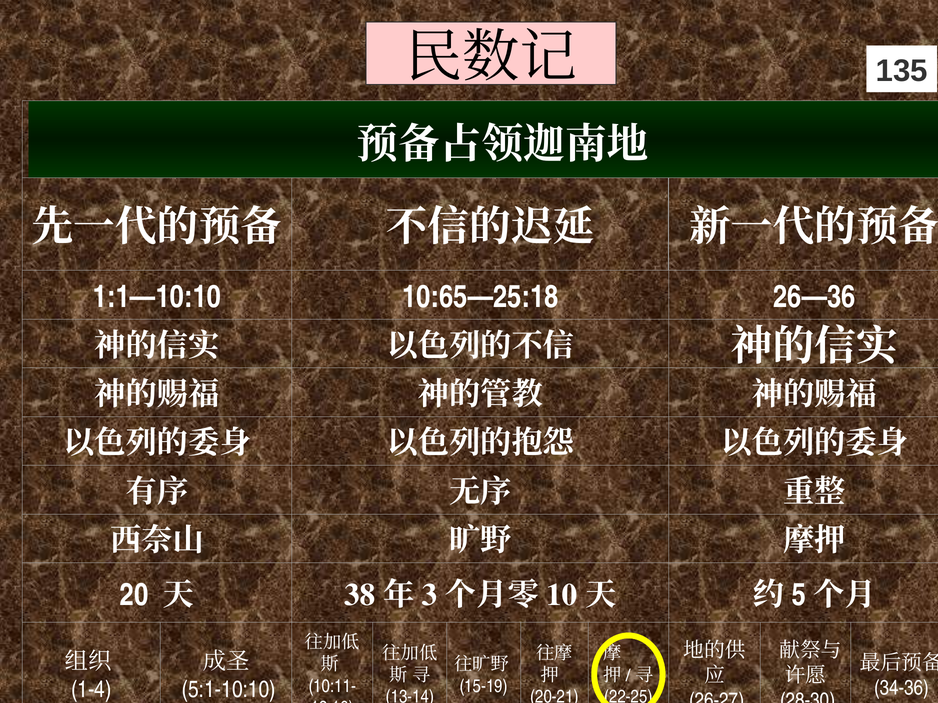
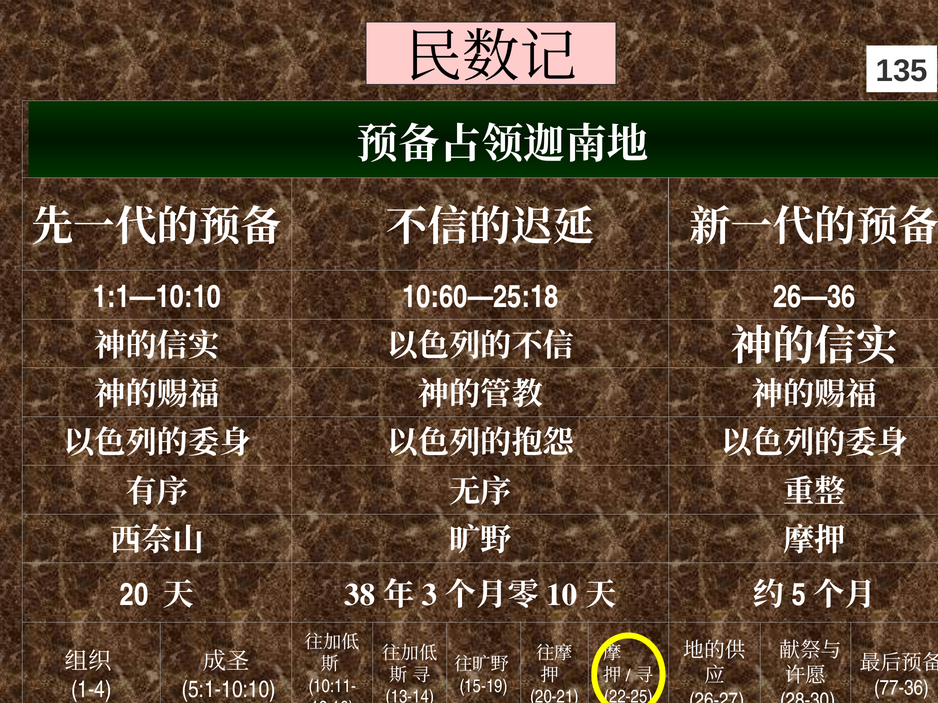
10:65—25:18: 10:65—25:18 -> 10:60—25:18 (480, 297)
34-36: 34-36 -> 77-36 (902, 688)
